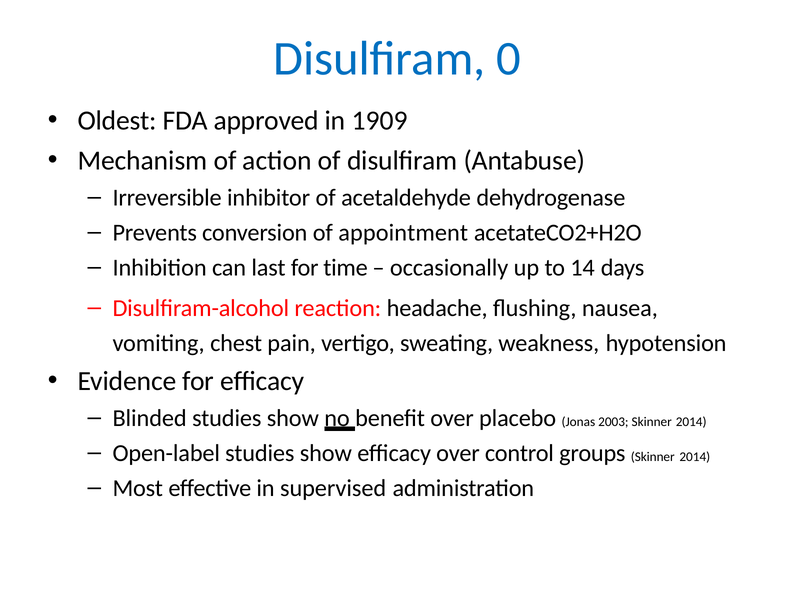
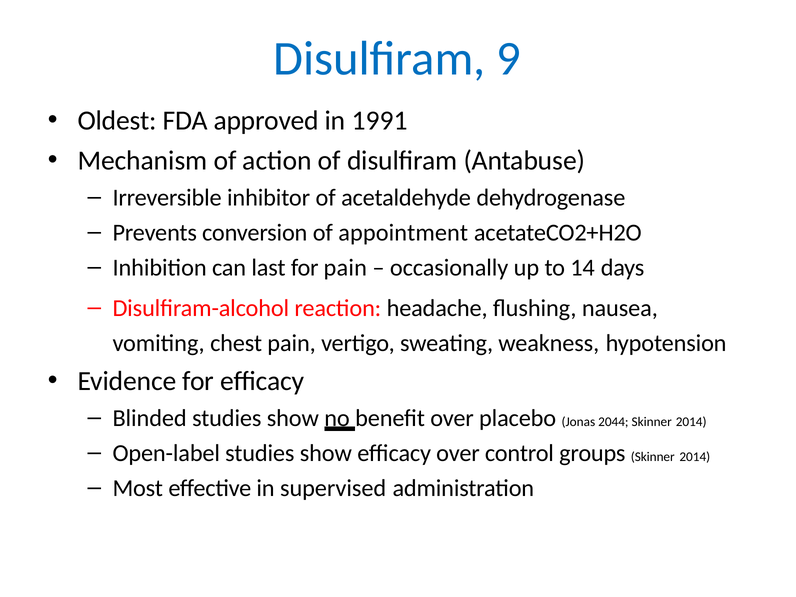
0: 0 -> 9 (509, 59)
1909: 1909 -> 1991 (380, 121)
for time: time -> pain (345, 268)
2003: 2003 -> 2044 (613, 422)
